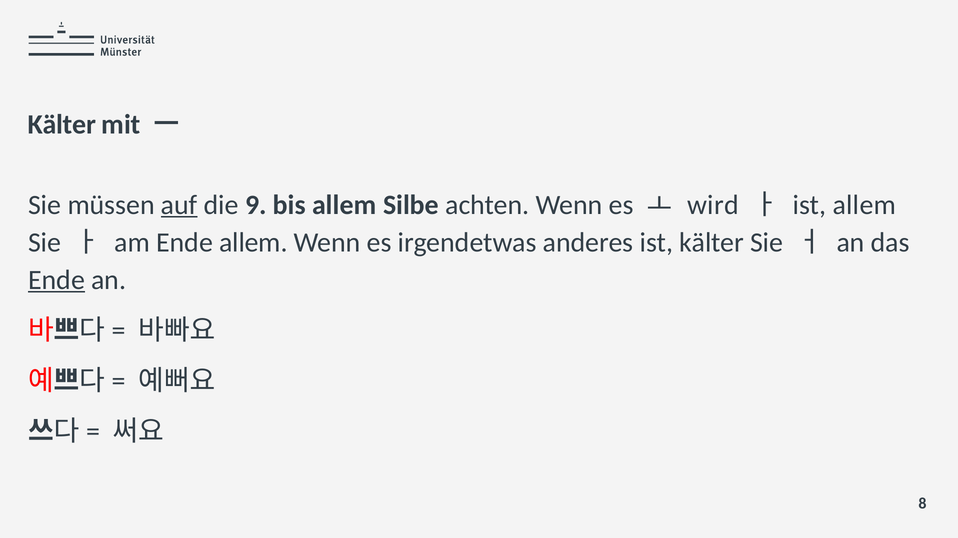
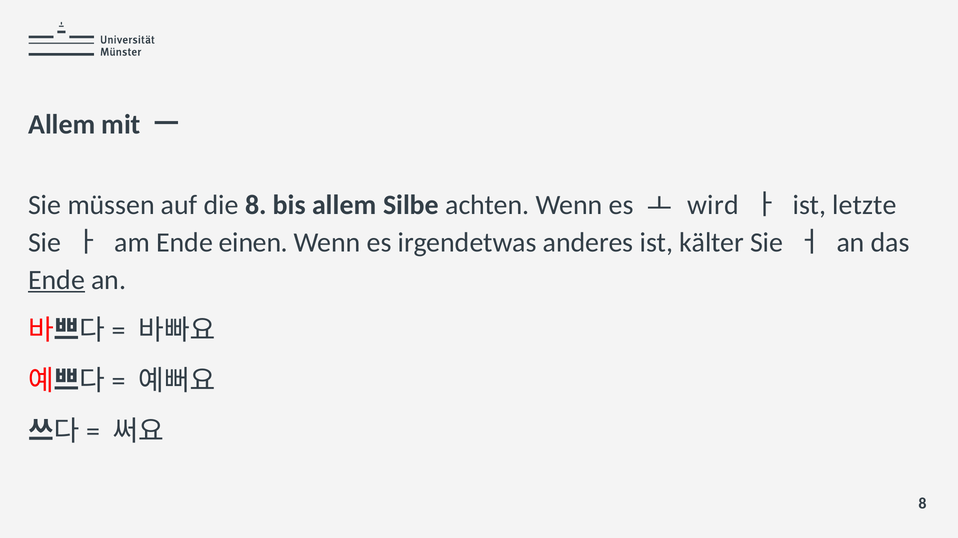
Kälter: Kälter -> Allem (62, 125)
auf underline: present -> none (179, 205)
die 9: 9 -> 8 (256, 205)
ist allem: allem -> letzte (864, 205)
Ende allem: allem -> einen (253, 243)
